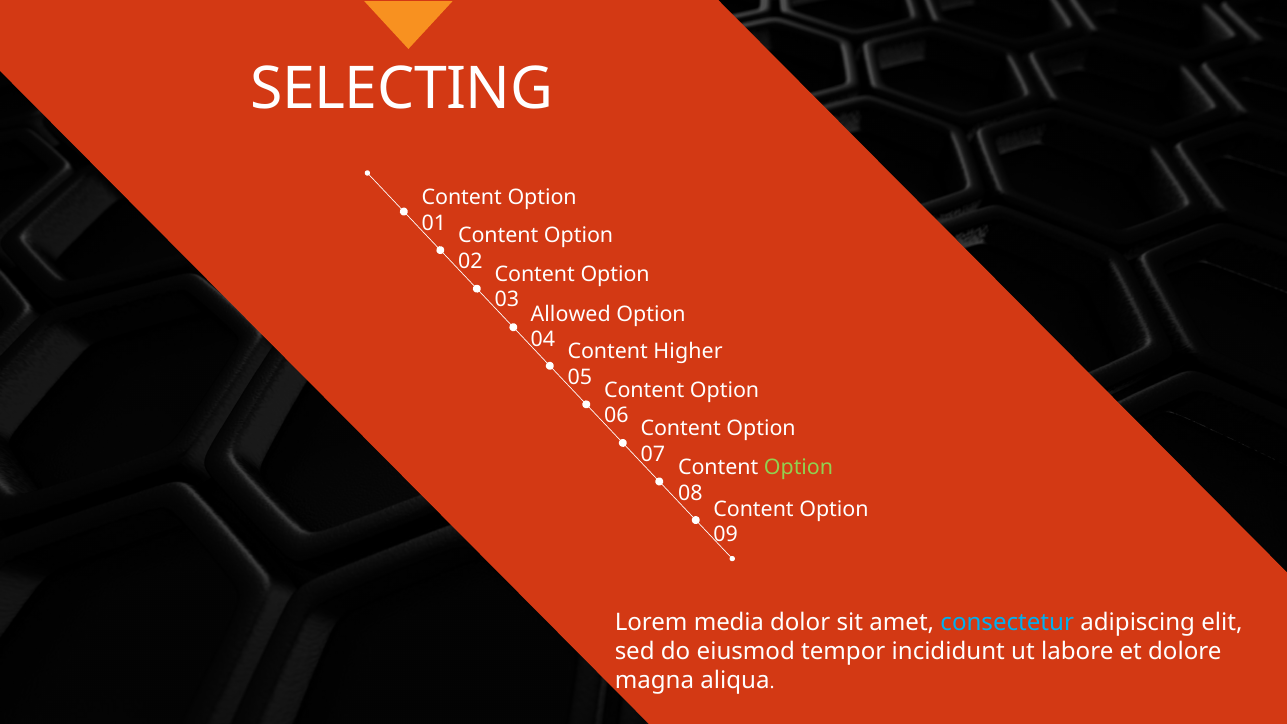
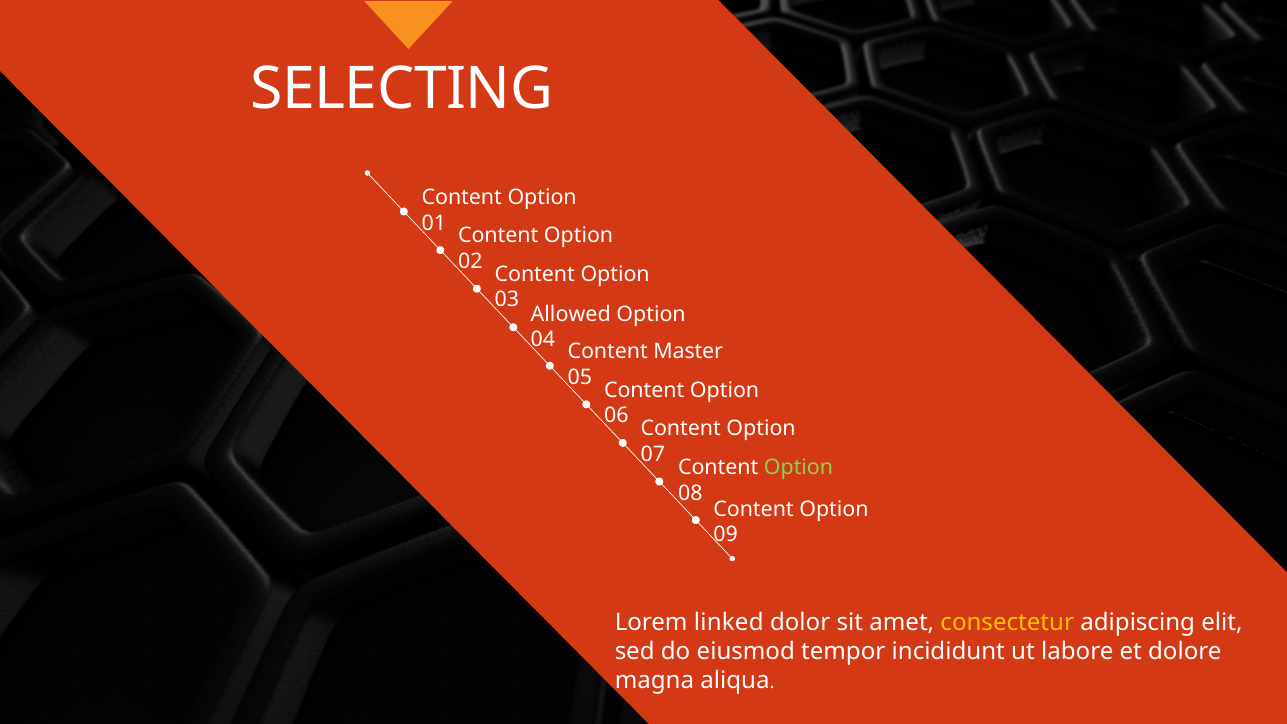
Higher: Higher -> Master (688, 352)
media: media -> linked (729, 623)
consectetur colour: light blue -> yellow (1007, 623)
